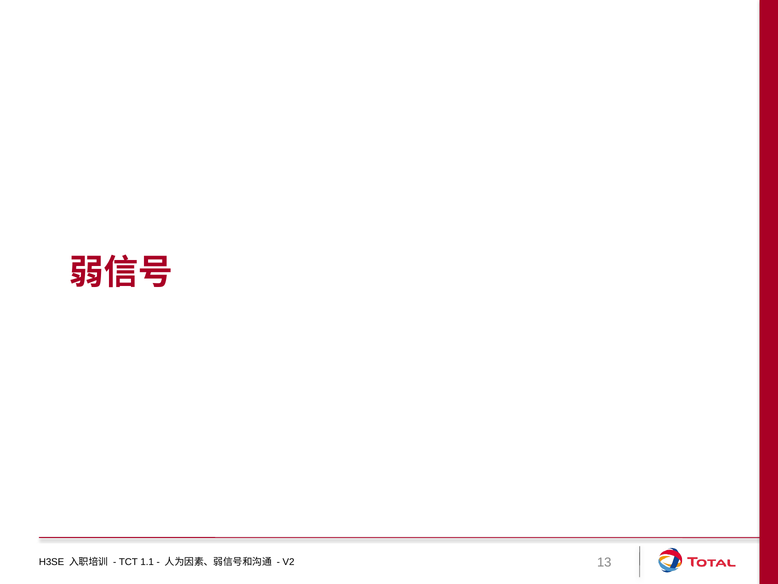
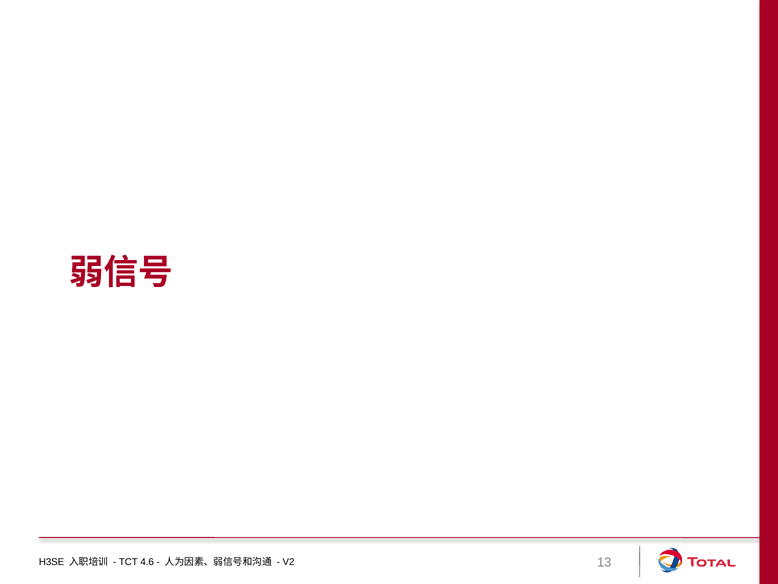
1.1: 1.1 -> 4.6 (147, 562)
